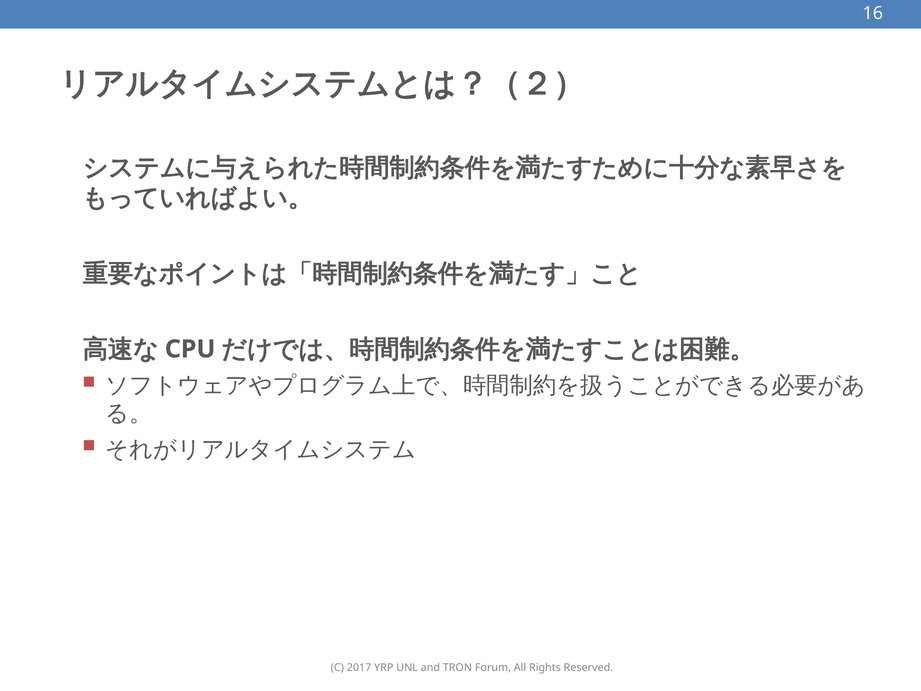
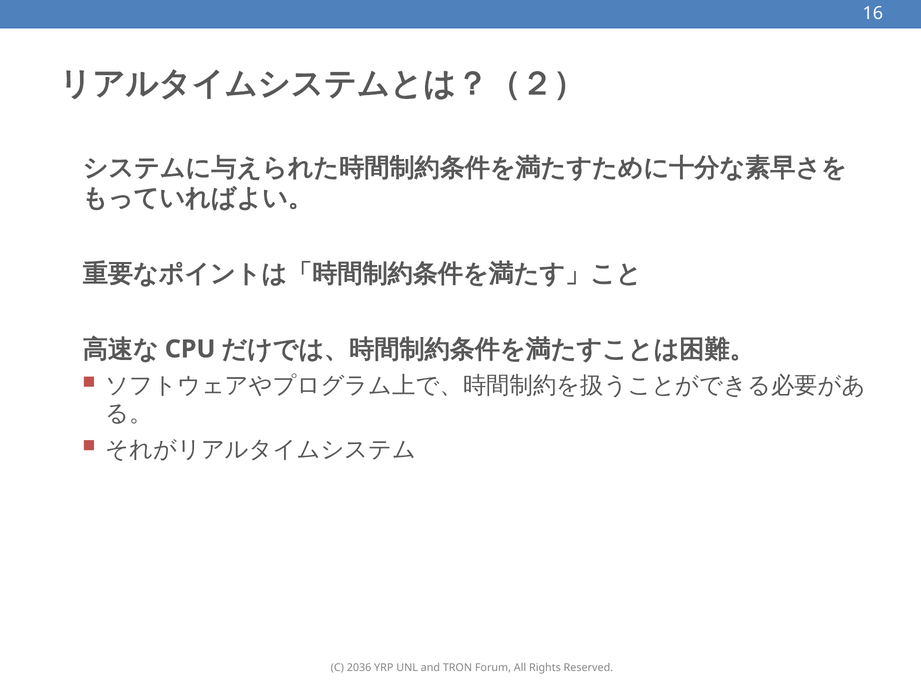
2017: 2017 -> 2036 (359, 668)
